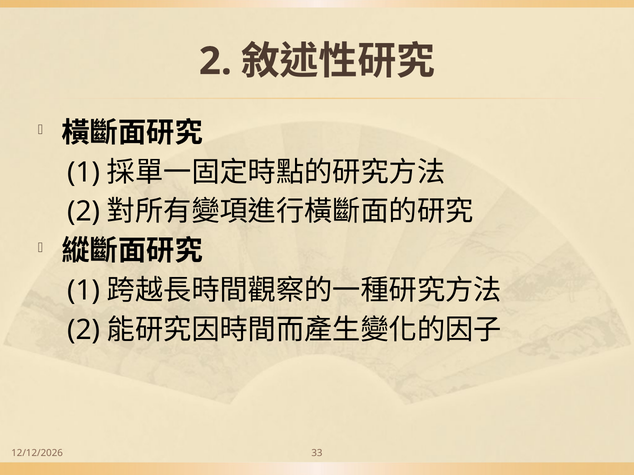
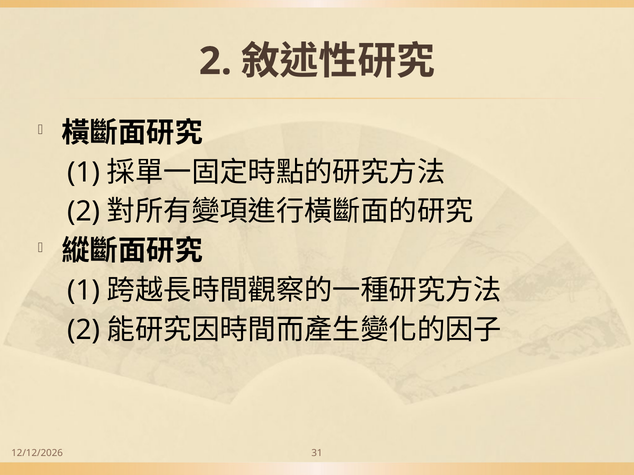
33: 33 -> 31 (317, 453)
